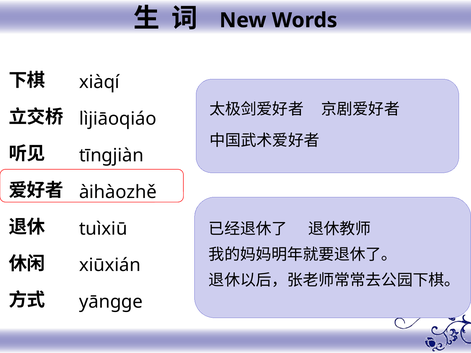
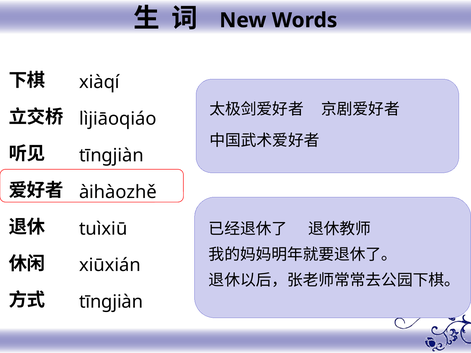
yāngge: yāngge -> tīngjiàn (111, 302)
